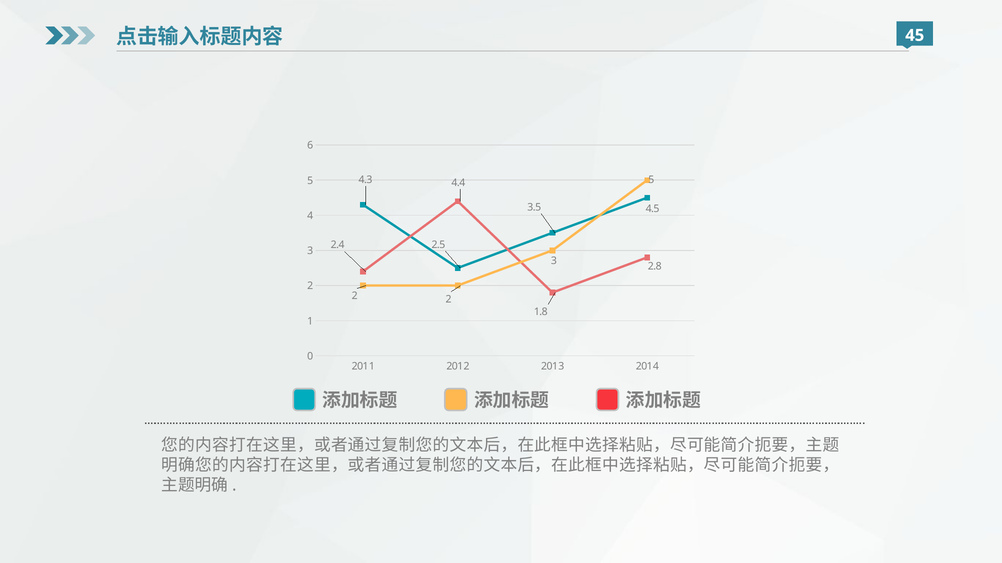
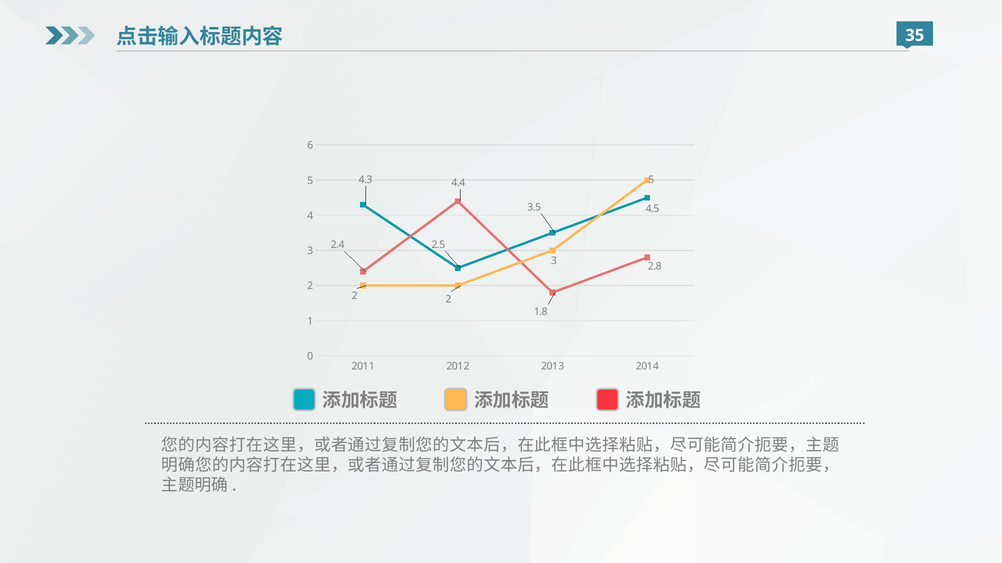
45: 45 -> 35 (915, 35)
